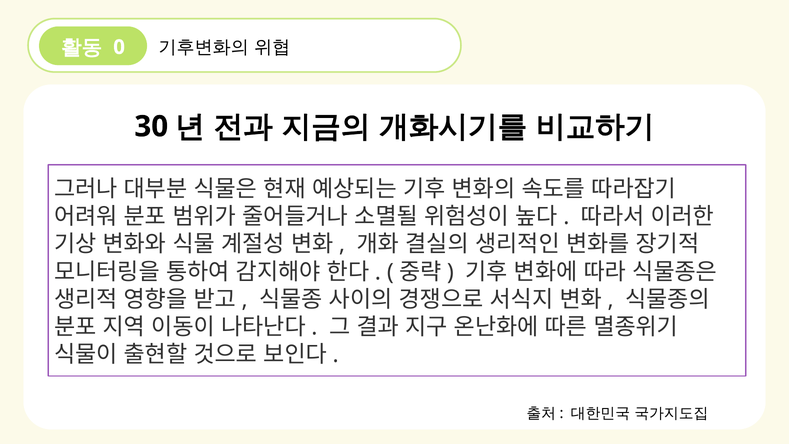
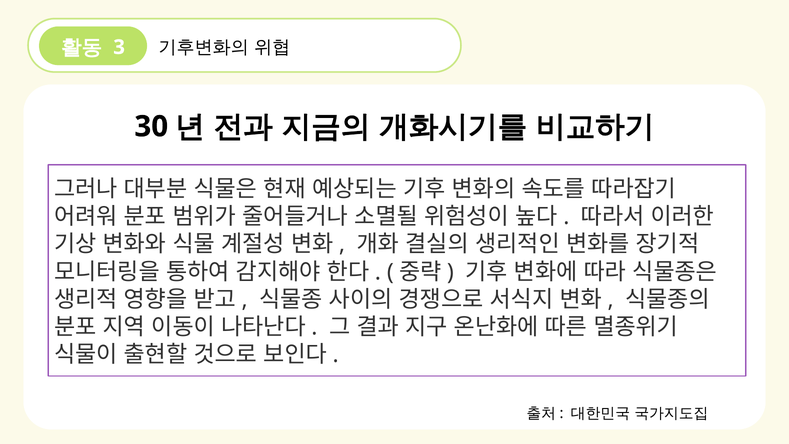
0: 0 -> 3 (119, 47)
